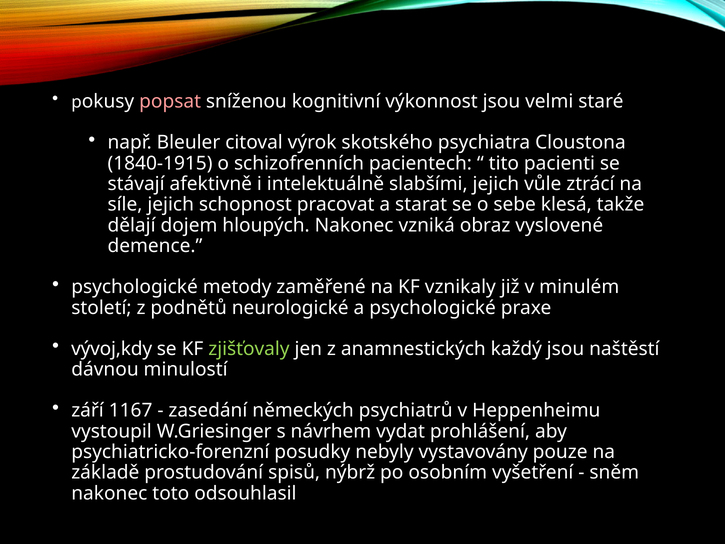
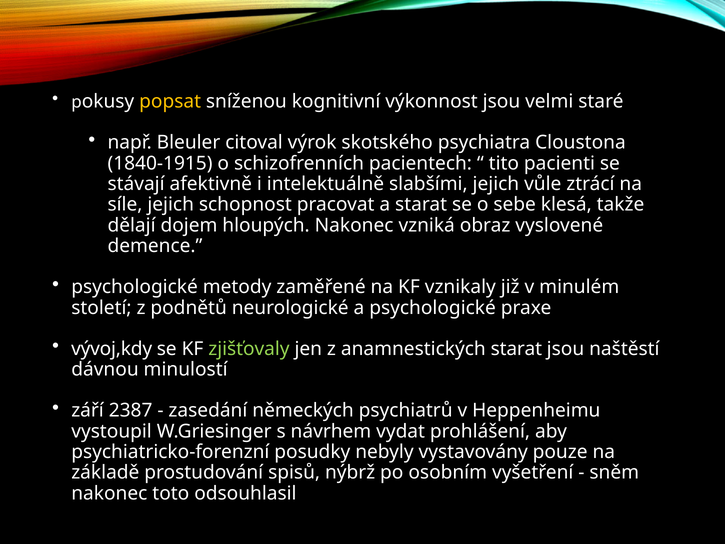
popsat colour: pink -> yellow (170, 101)
anamnestických každý: každý -> starat (516, 349)
1167: 1167 -> 2387 (131, 410)
